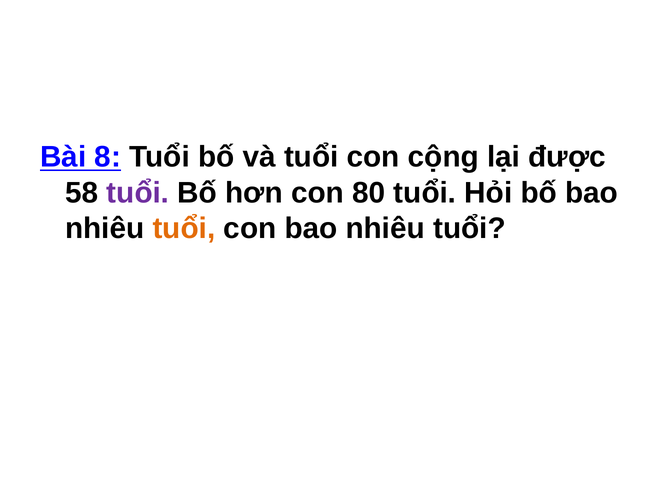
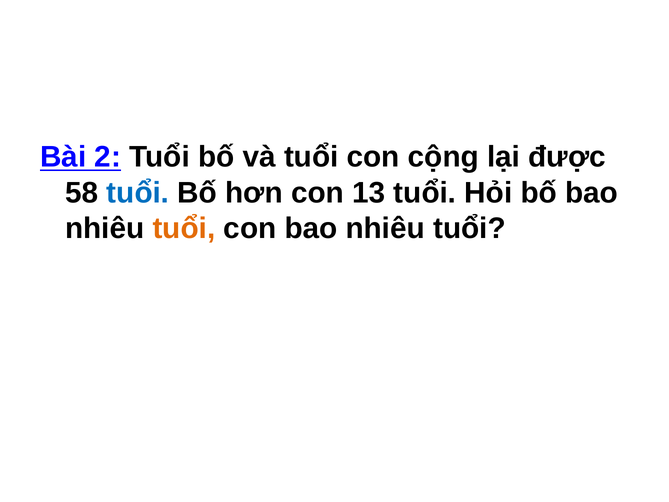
8: 8 -> 2 (108, 157)
tuổi colour: purple -> blue (138, 193)
80: 80 -> 13 (369, 193)
